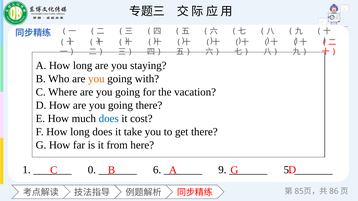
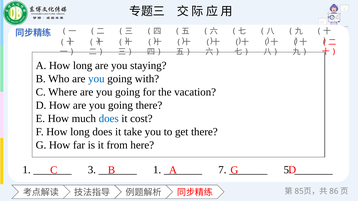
you colour: orange -> blue (96, 79)
0: 0 -> 3 (92, 170)
6: 6 -> 1 (157, 170)
9: 9 -> 7 (222, 170)
